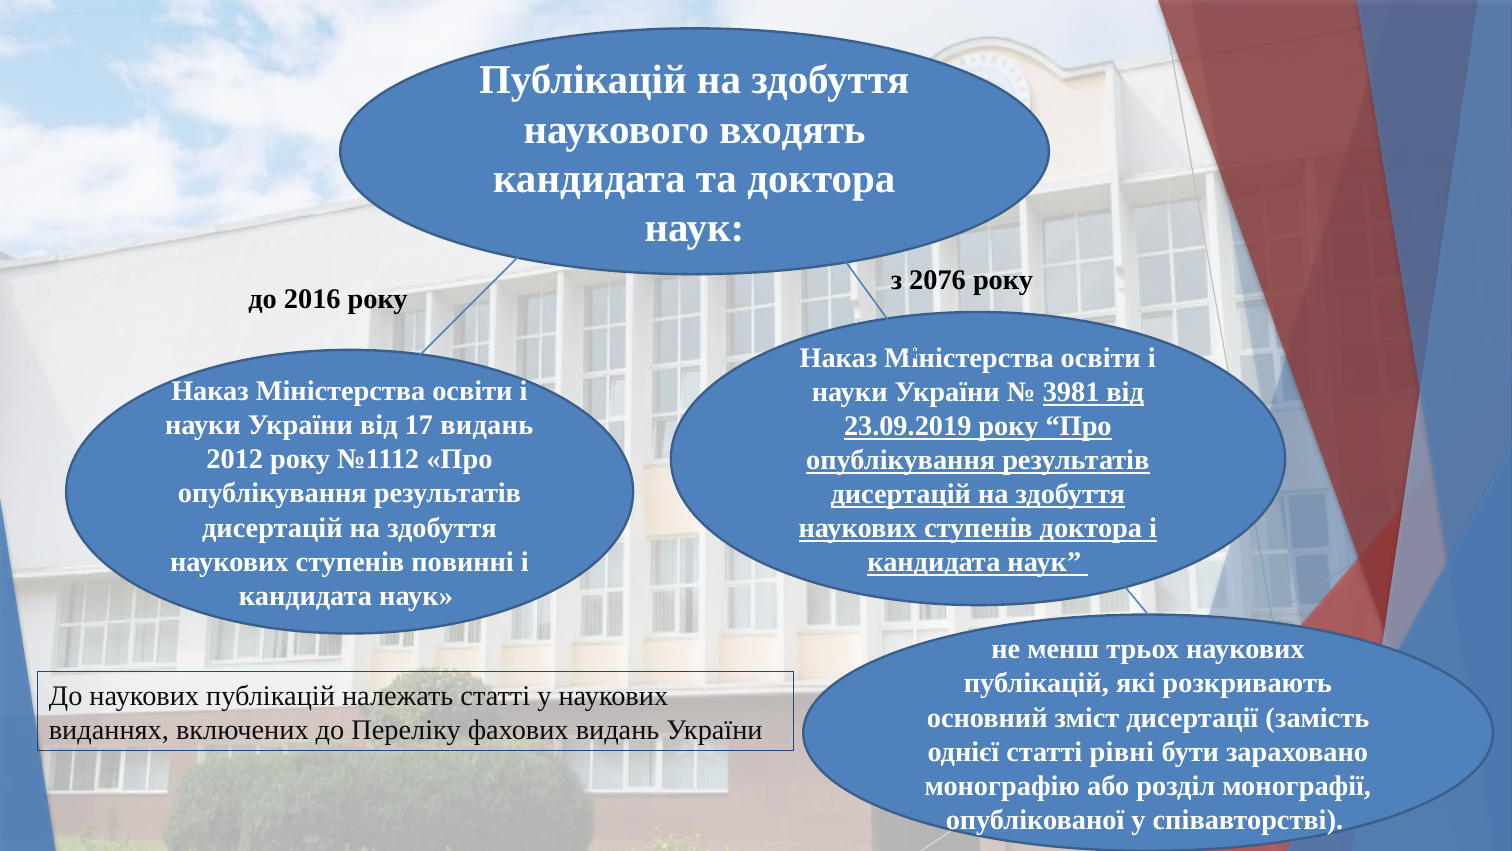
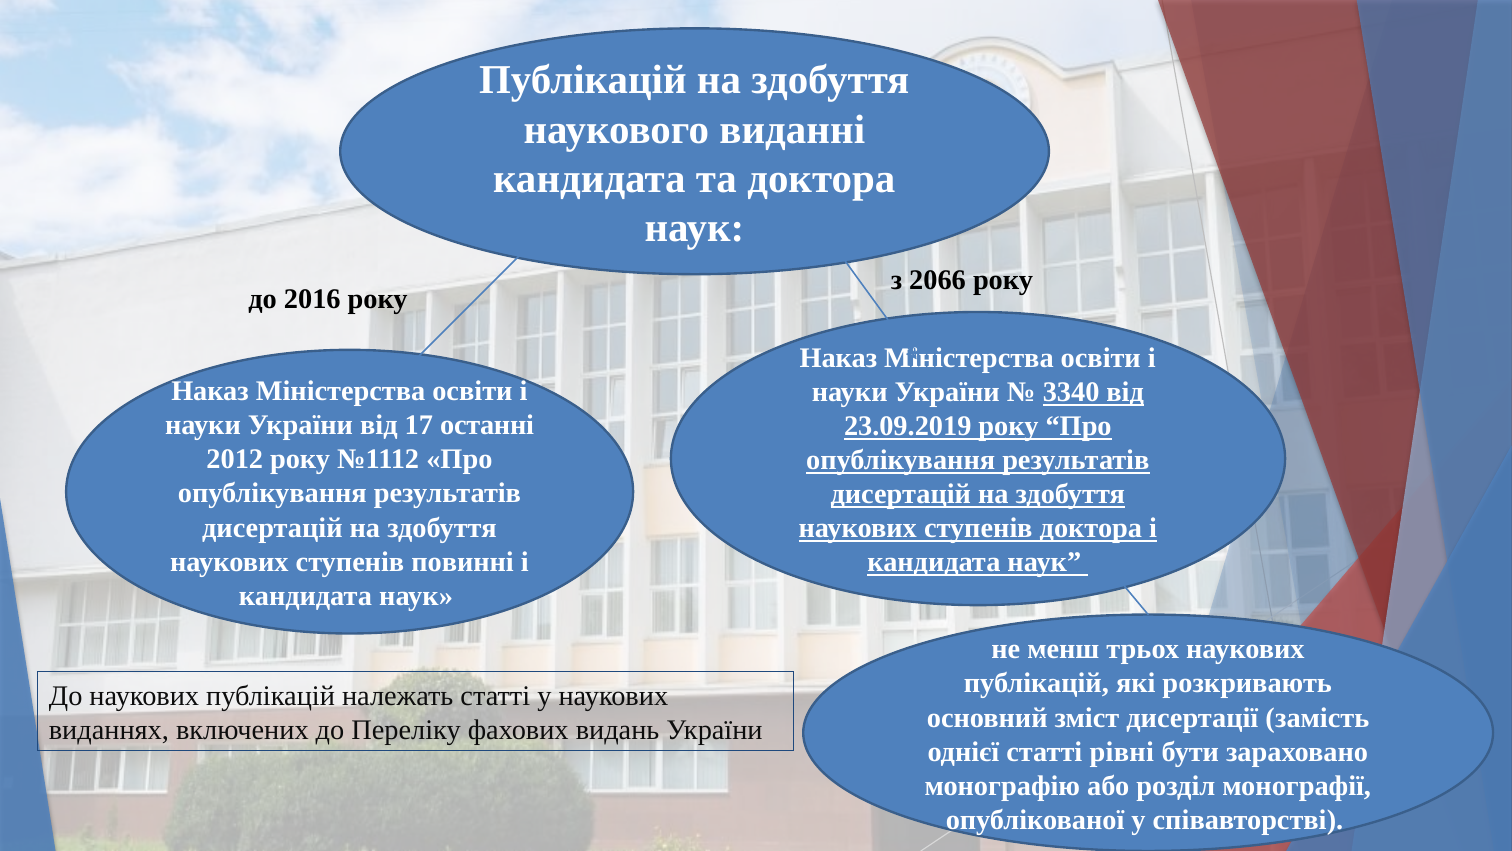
входять: входять -> виданні (792, 129)
2076: 2076 -> 2066 (938, 280)
3981: 3981 -> 3340 (1071, 392)
17 видань: видань -> останні (487, 425)
